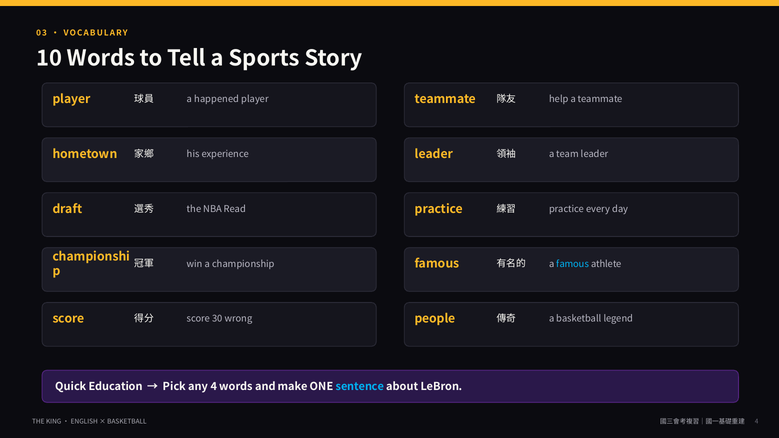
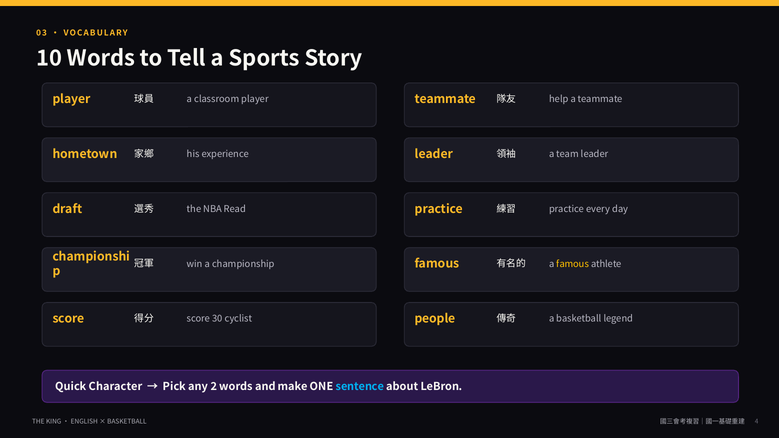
happened: happened -> classroom (217, 99)
famous colour: light blue -> yellow (573, 264)
wrong: wrong -> cyclist (239, 319)
Education: Education -> Character (116, 387)
any 4: 4 -> 2 (214, 387)
